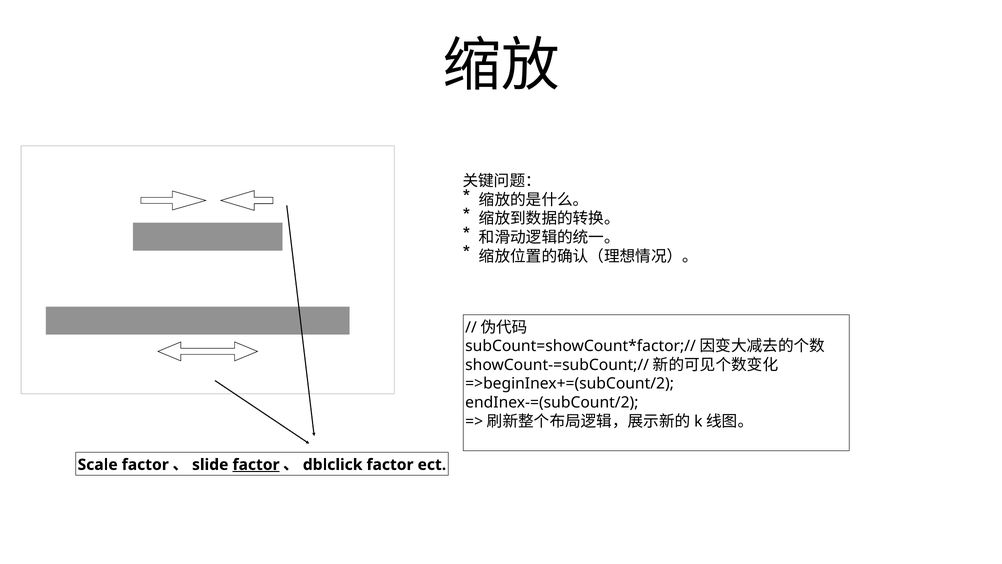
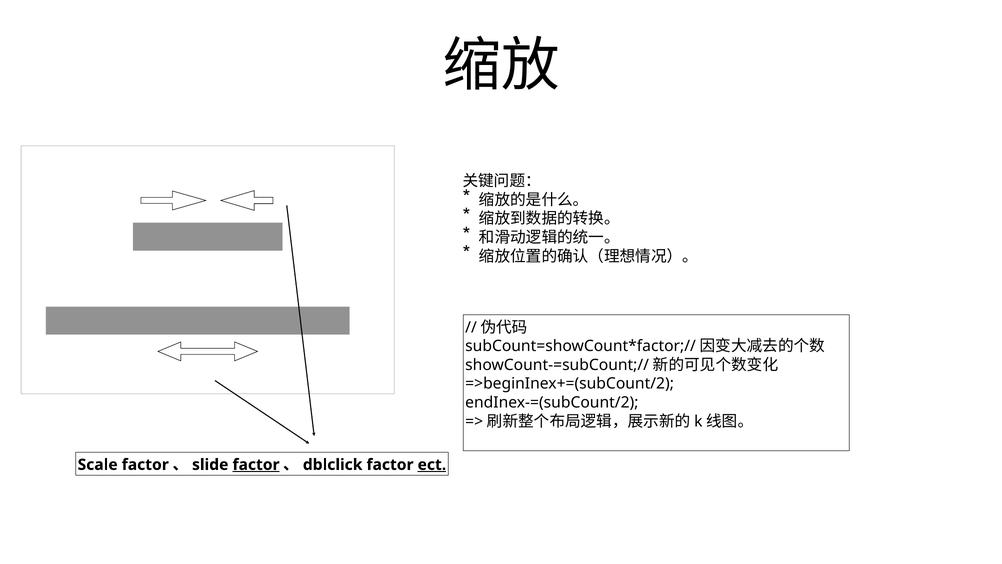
ect underline: none -> present (432, 464)
